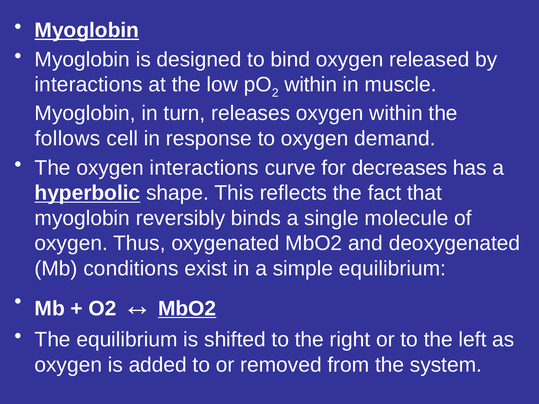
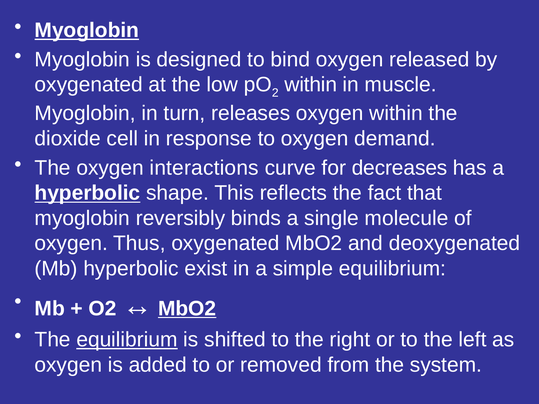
interactions: interactions -> oxygenated (89, 85)
follows: follows -> dioxide (68, 139)
Mb conditions: conditions -> hyperbolic (131, 269)
equilibrium underline: none -> present (127, 340)
